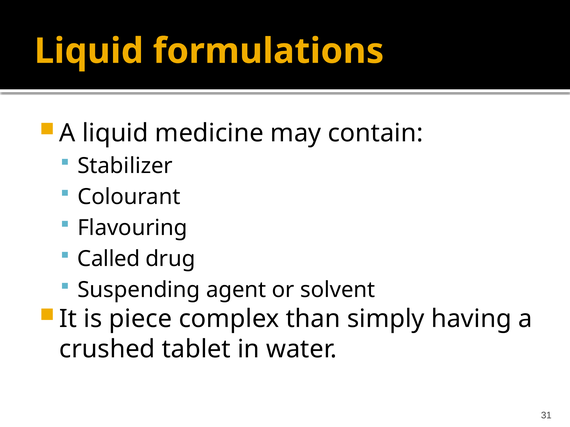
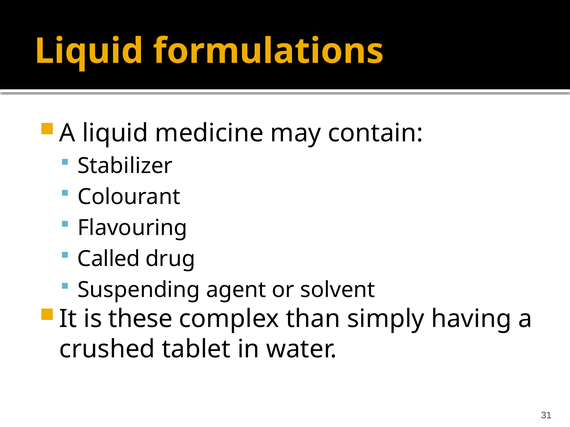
piece: piece -> these (141, 319)
